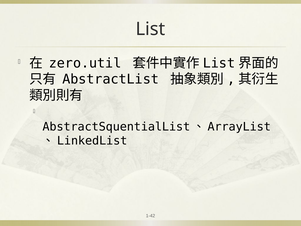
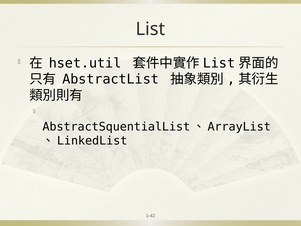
zero.util: zero.util -> hset.util (85, 63)
